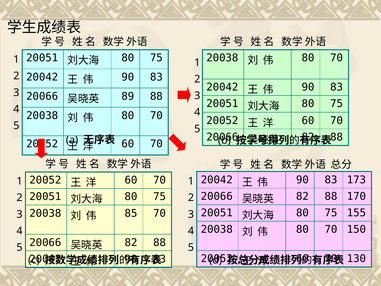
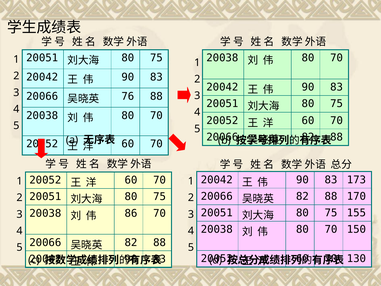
89: 89 -> 76 (128, 96)
85: 85 -> 86 (131, 213)
